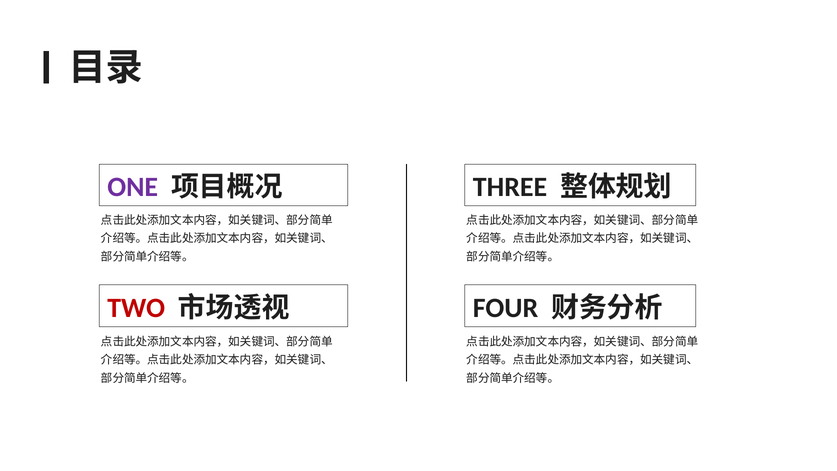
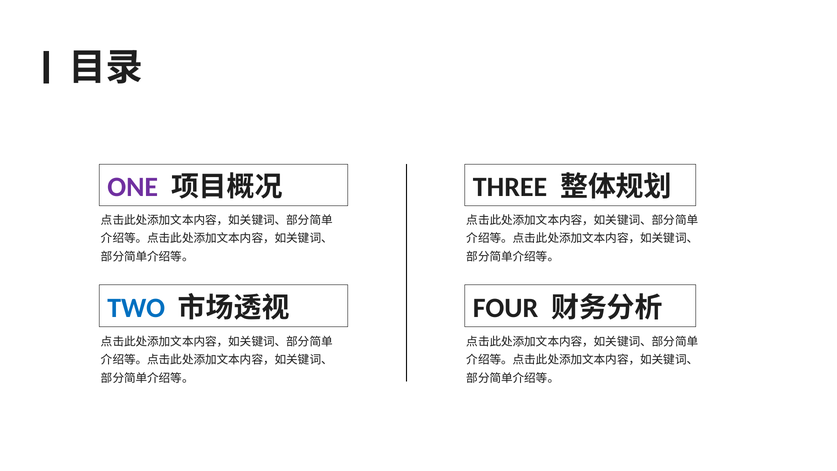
TWO colour: red -> blue (136, 308)
